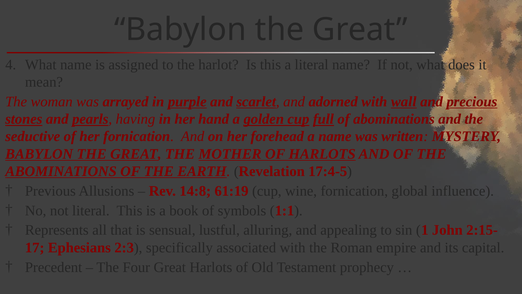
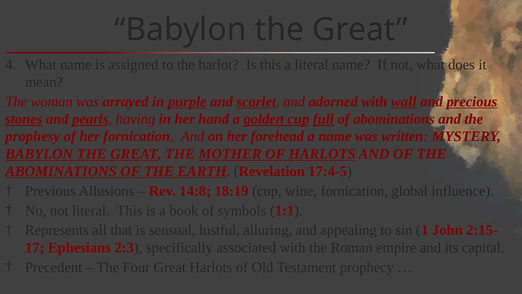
seductive: seductive -> prophesy (33, 136)
61:19: 61:19 -> 18:19 (231, 191)
